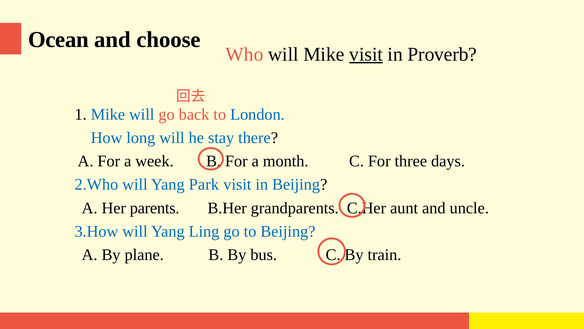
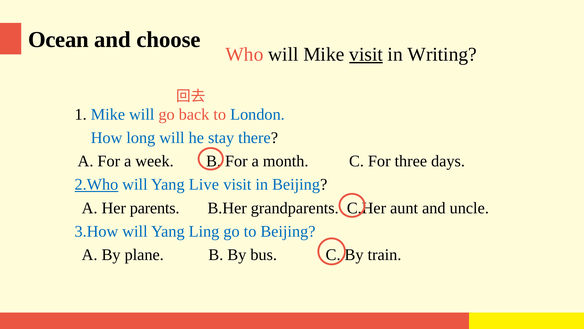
Proverb: Proverb -> Writing (442, 54)
2.Who underline: none -> present (96, 184)
Park: Park -> Live (204, 184)
